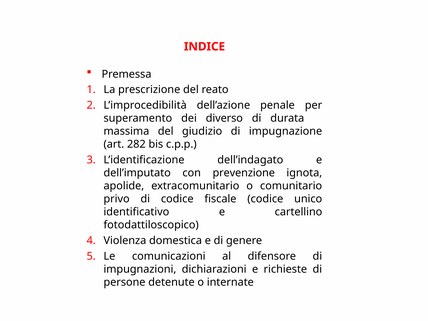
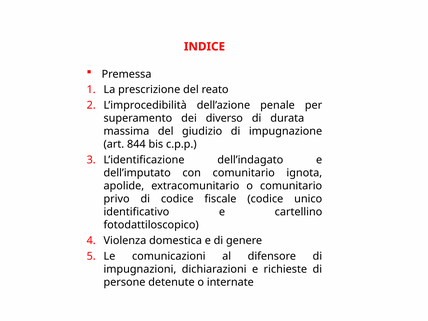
282: 282 -> 844 (136, 144)
con prevenzione: prevenzione -> comunitario (244, 173)
